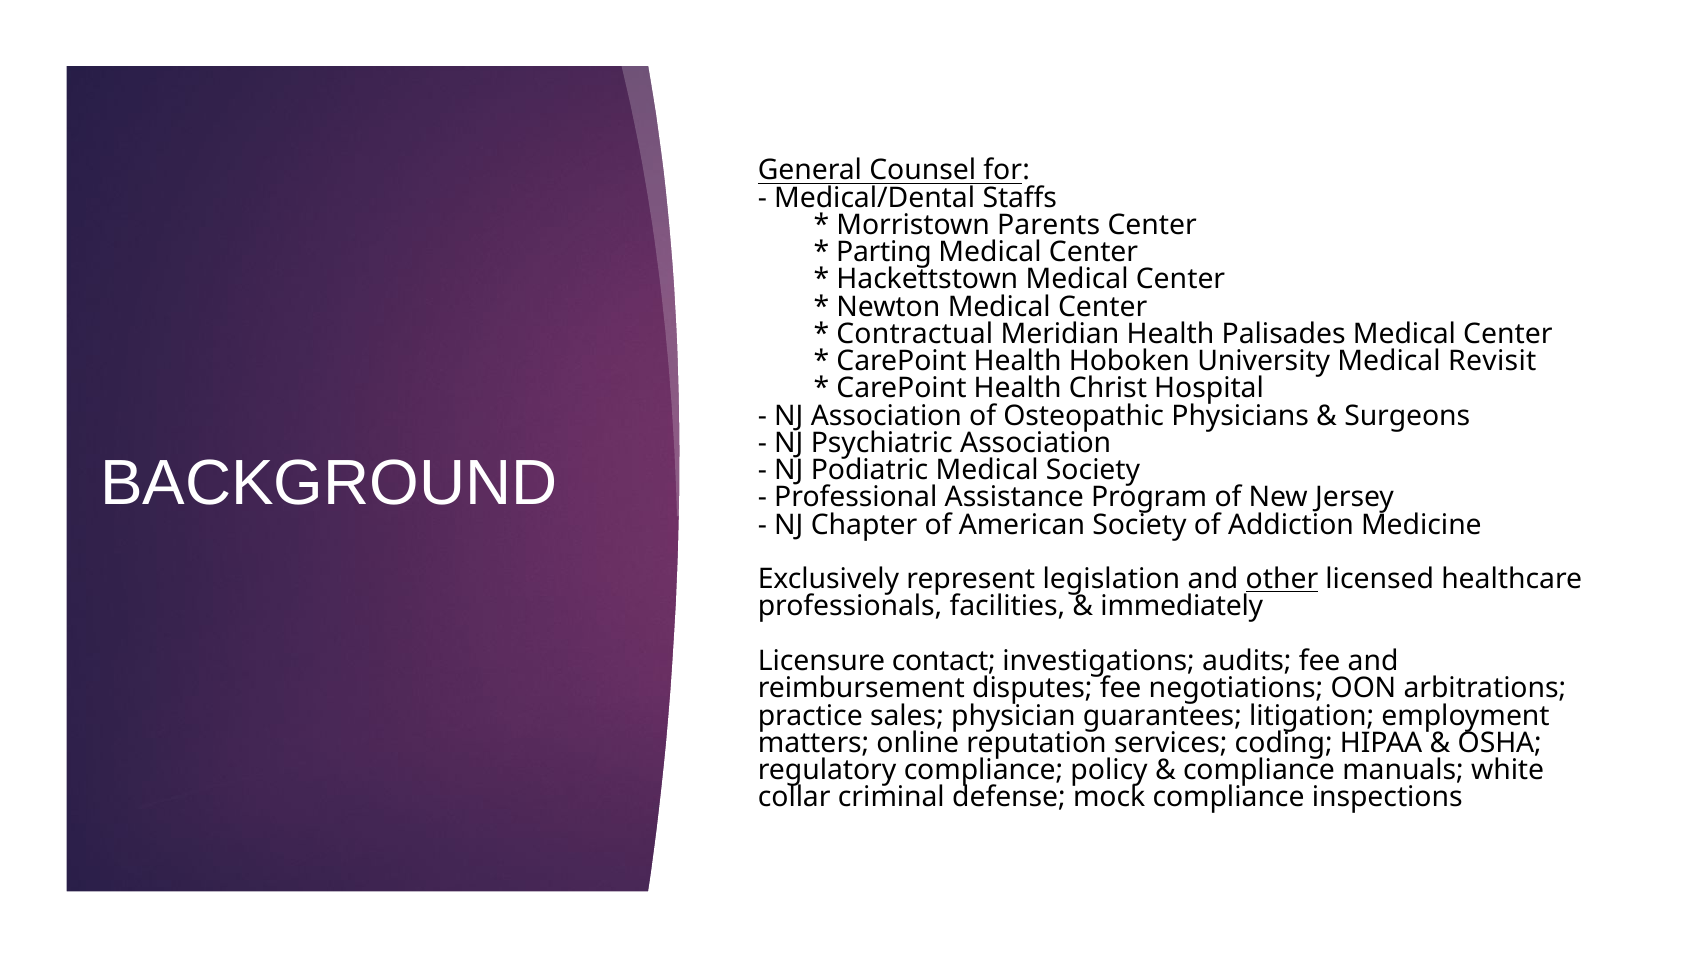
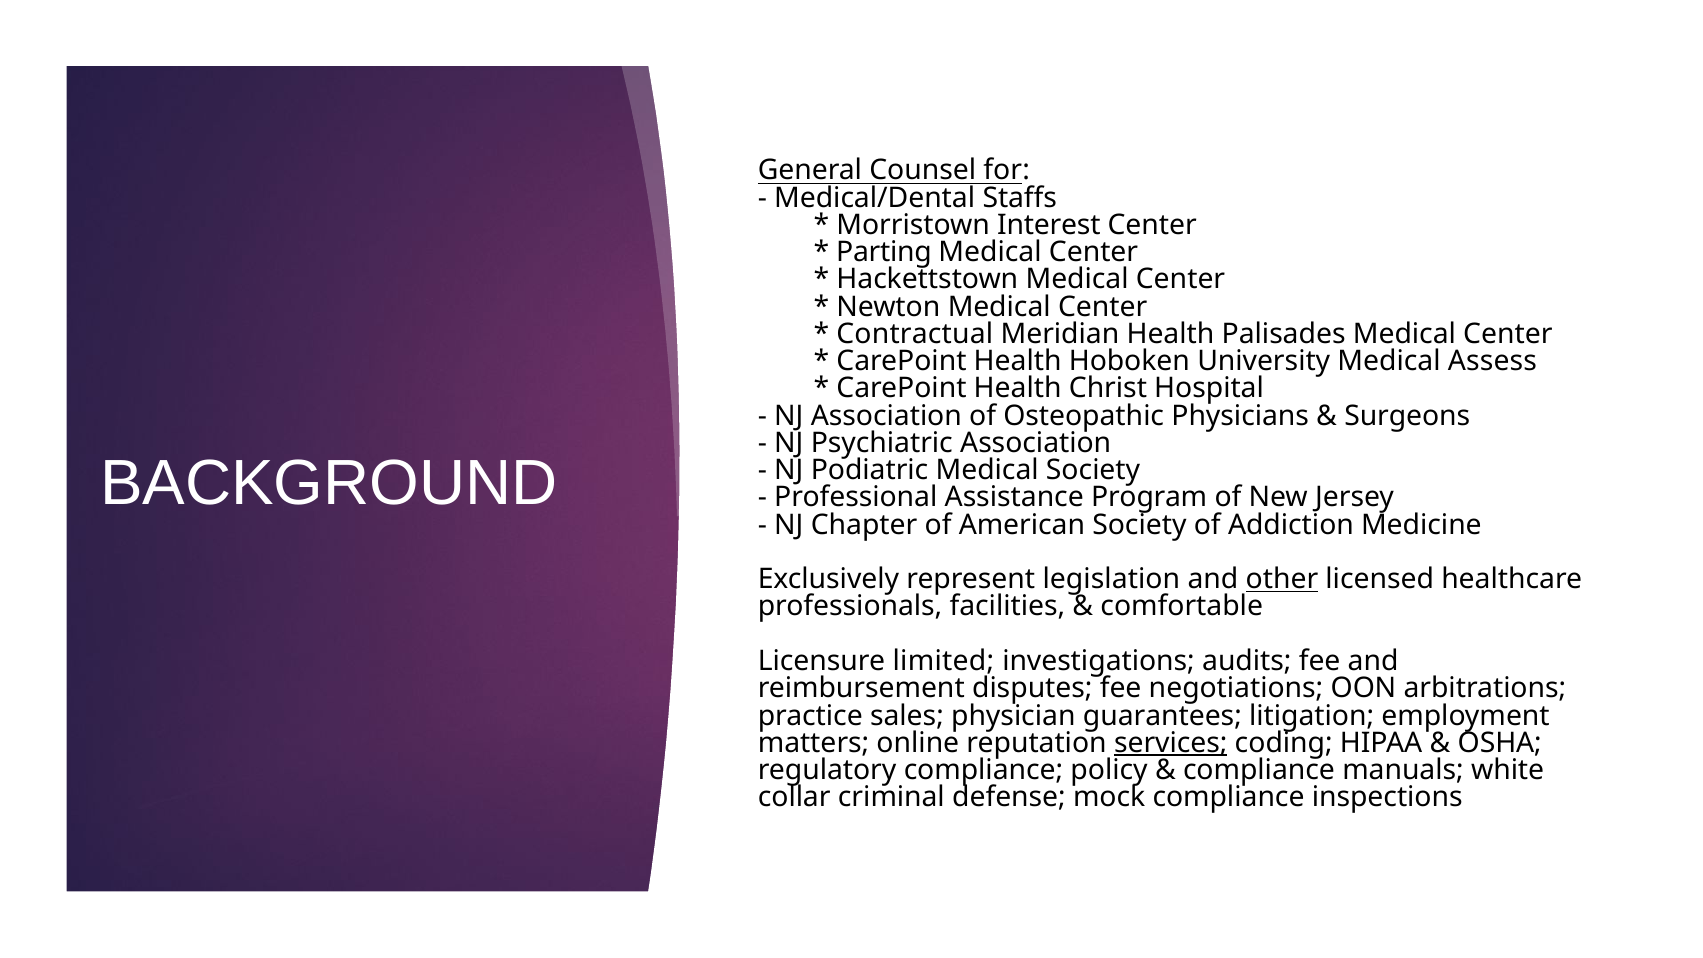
Parents: Parents -> Interest (1049, 225)
Revisit: Revisit -> Assess (1492, 361)
immediately: immediately -> comfortable (1182, 607)
contact: contact -> limited (943, 661)
services underline: none -> present (1171, 743)
